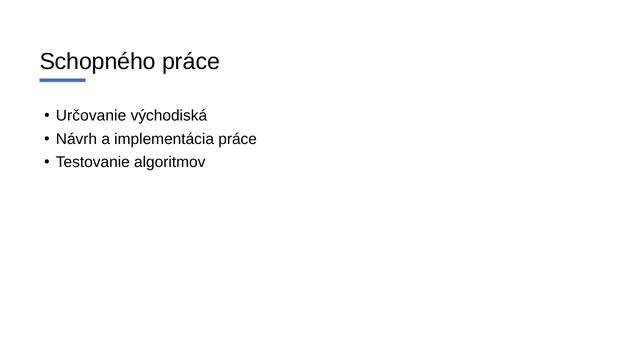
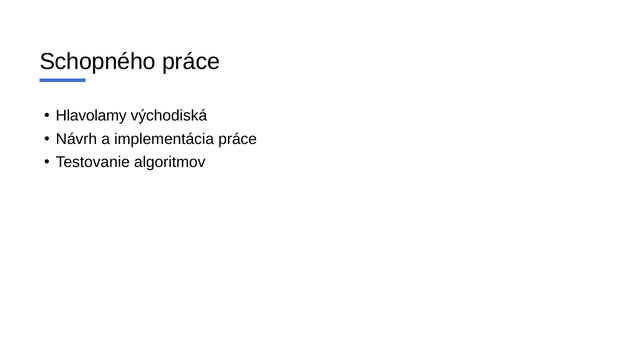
Určovanie: Určovanie -> Hlavolamy (91, 116)
